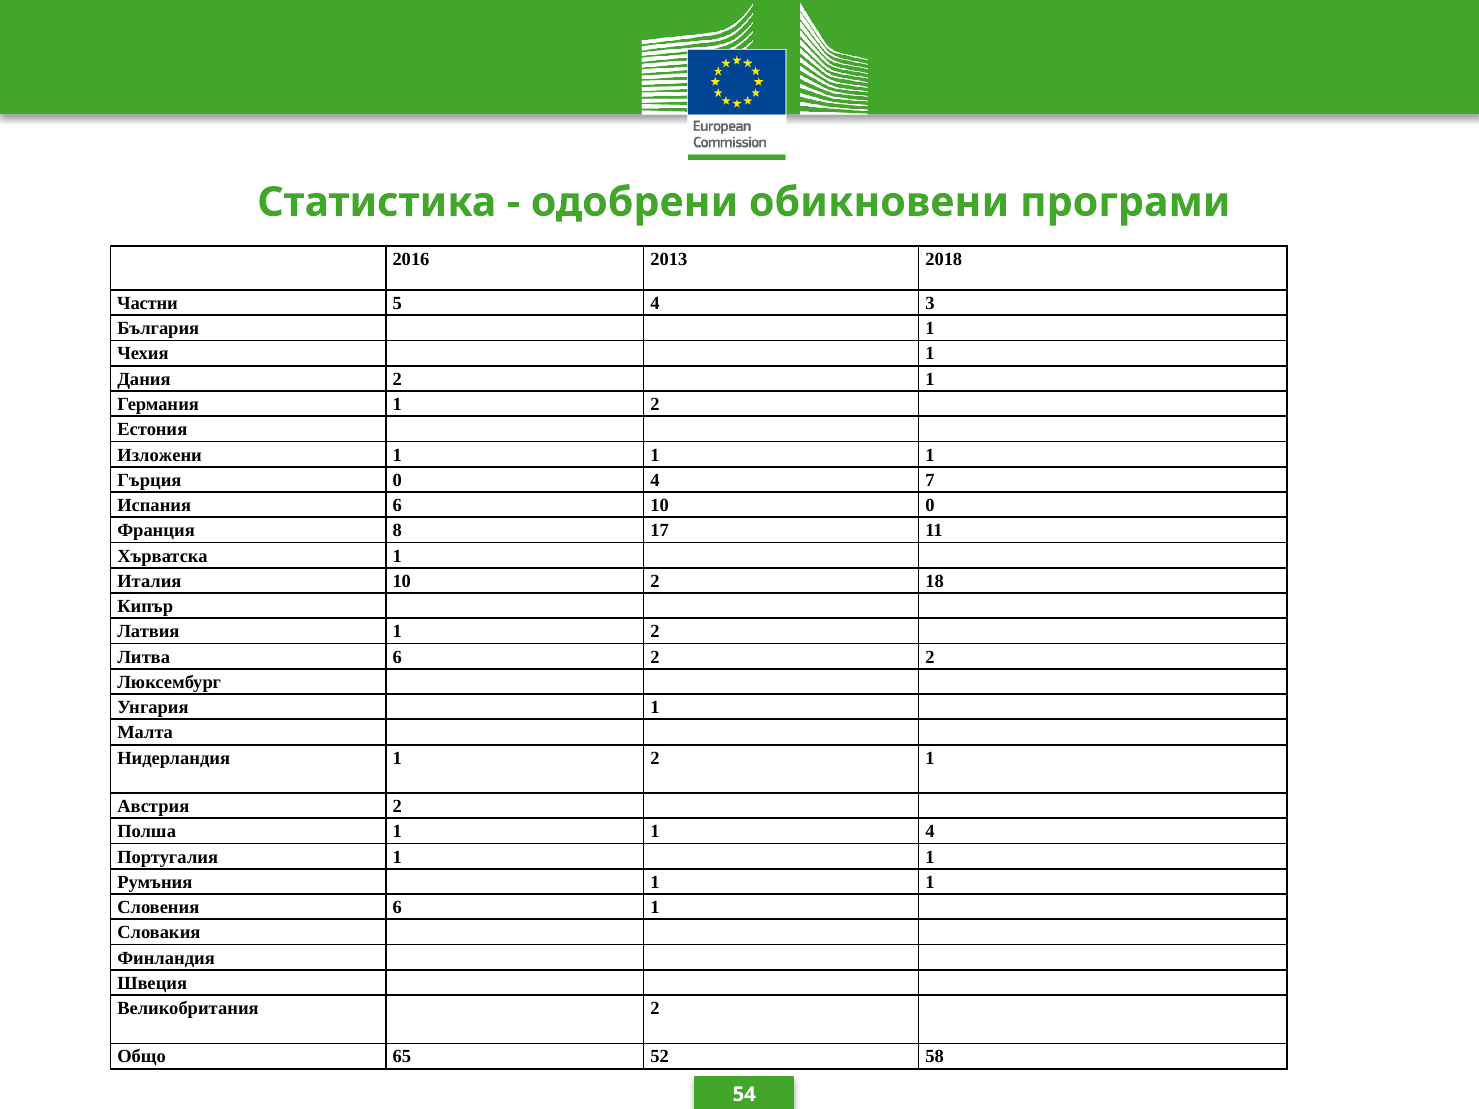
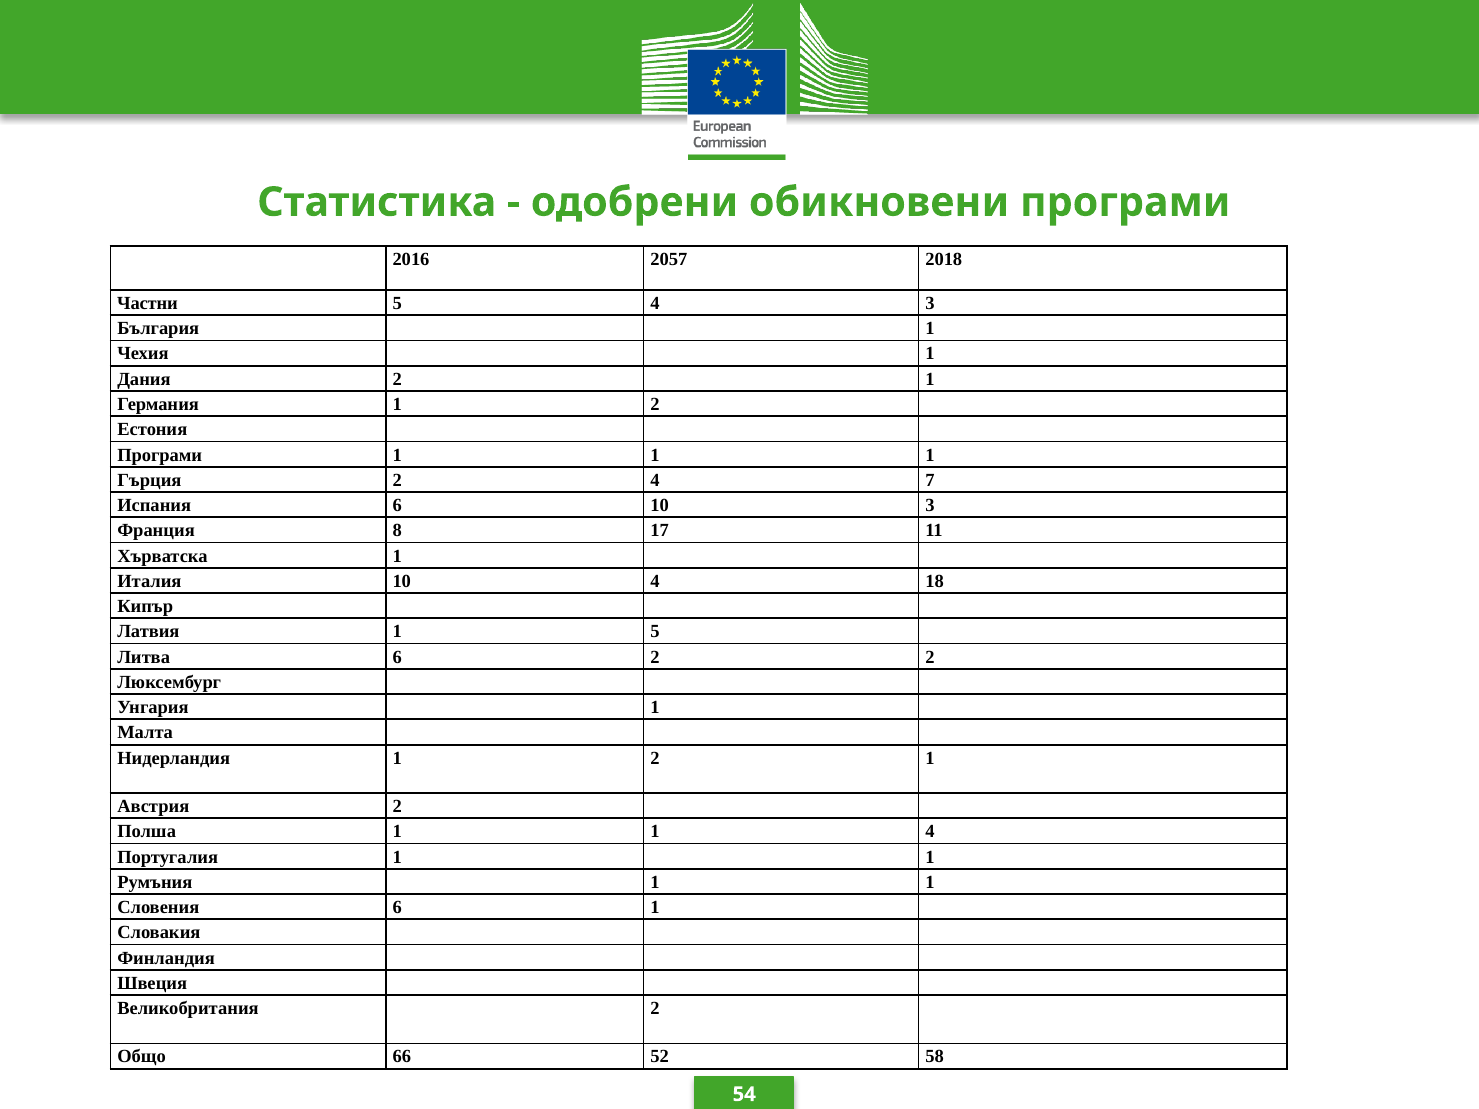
2013: 2013 -> 2057 (669, 260)
Изложени: Изложени -> Програми (160, 455)
Гърция 0: 0 -> 2 (397, 480)
10 0: 0 -> 3 (930, 506)
10 2: 2 -> 4 (655, 581)
Латвия 1 2: 2 -> 5 (655, 632)
65: 65 -> 66 (402, 1057)
